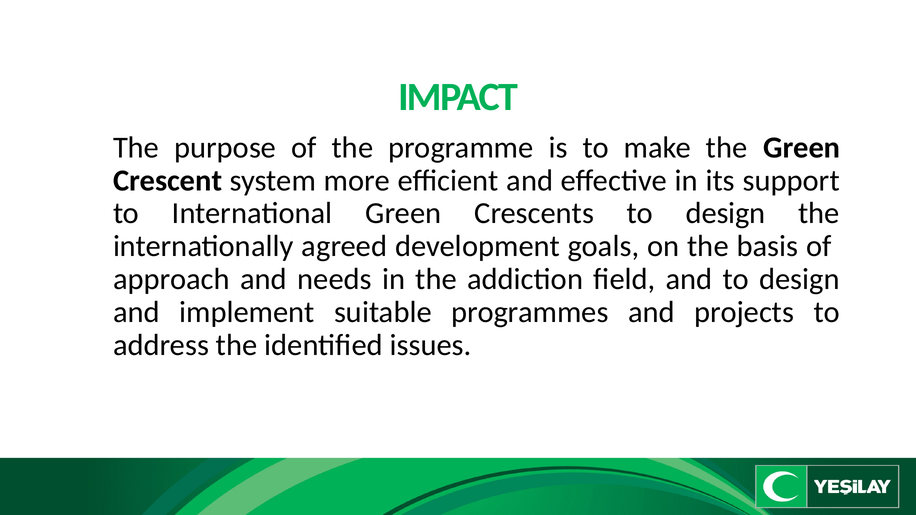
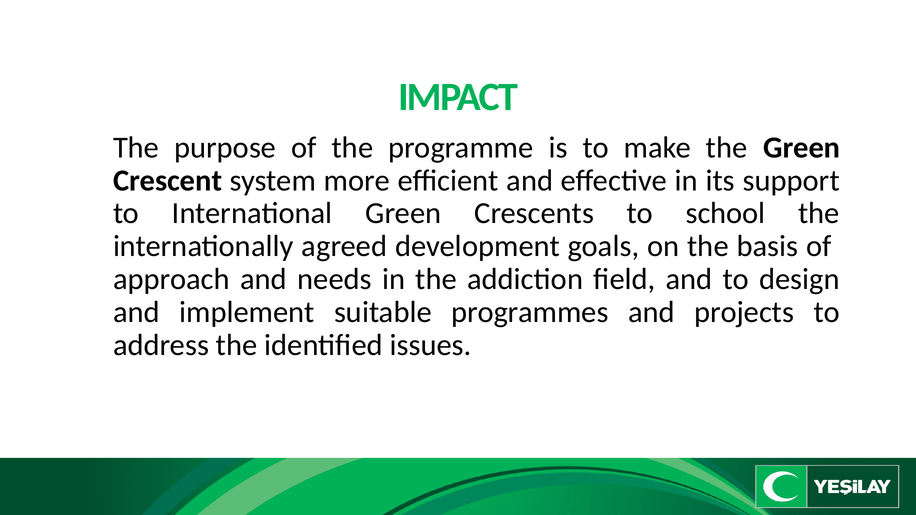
Crescents to design: design -> school (726, 214)
